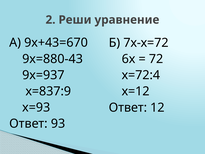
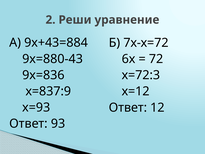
9х+43=670: 9х+43=670 -> 9х+43=884 (56, 43)
9х=937: 9х=937 -> 9х=836 (43, 75)
х=72:4: х=72:4 -> х=72:3 (141, 75)
